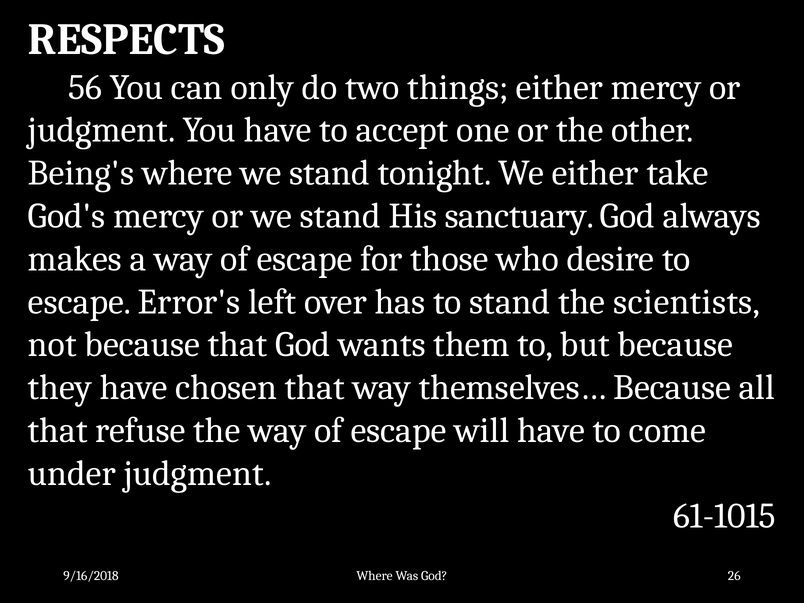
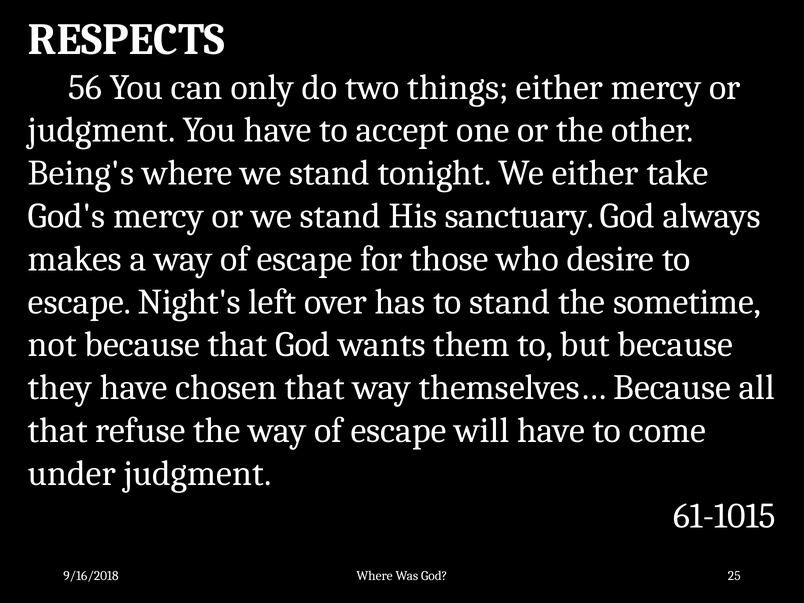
Error's: Error's -> Night's (189, 302)
scientists: scientists -> sometime (687, 302)
26: 26 -> 25 (734, 576)
